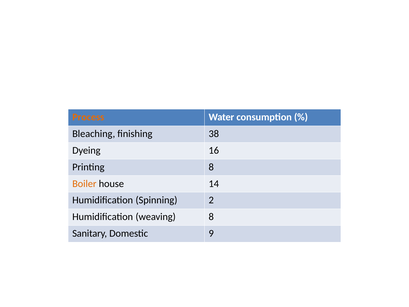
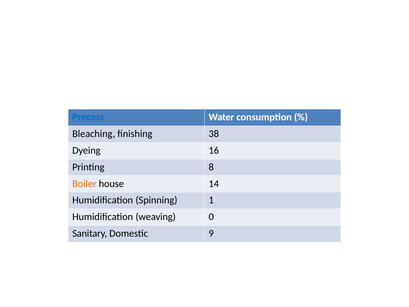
Process colour: orange -> blue (88, 117)
2: 2 -> 1 (211, 200)
weaving 8: 8 -> 0 (211, 217)
